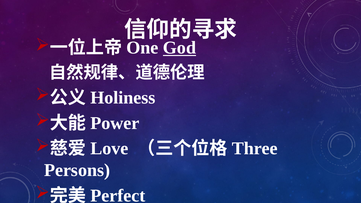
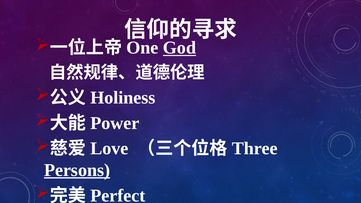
Persons underline: none -> present (77, 170)
